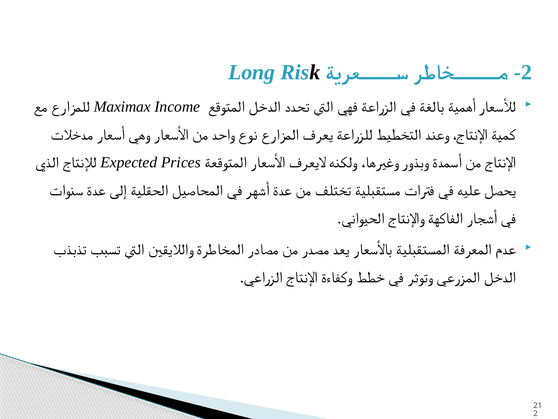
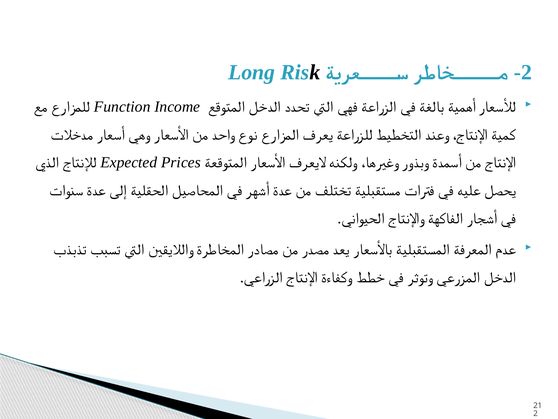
Maximax: Maximax -> Function (122, 107)
